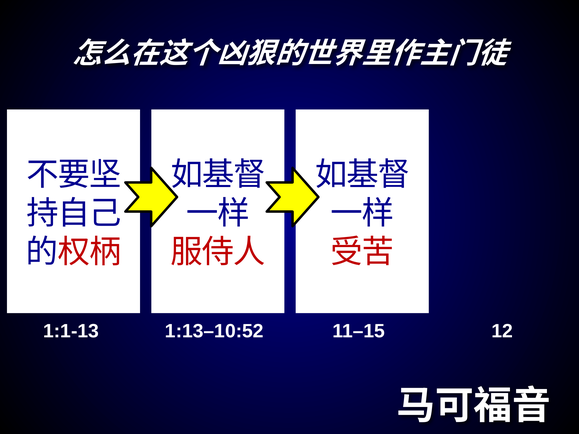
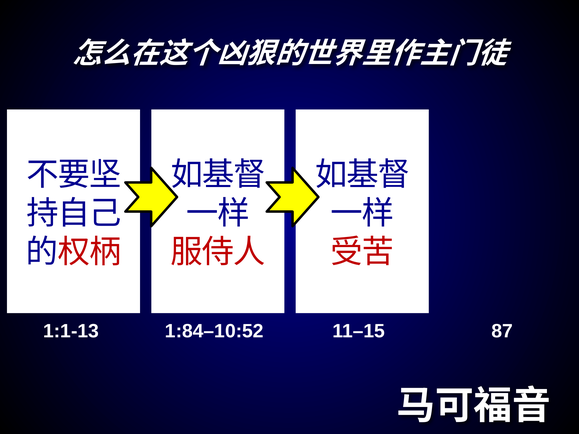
1:13–10:52: 1:13–10:52 -> 1:84–10:52 (214, 331)
12: 12 -> 87 (502, 331)
